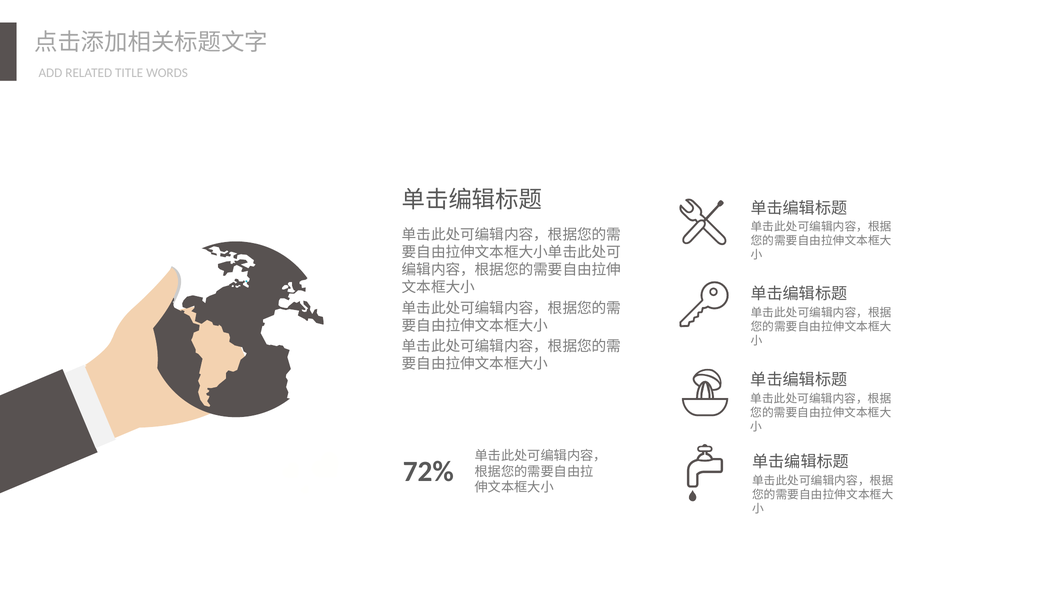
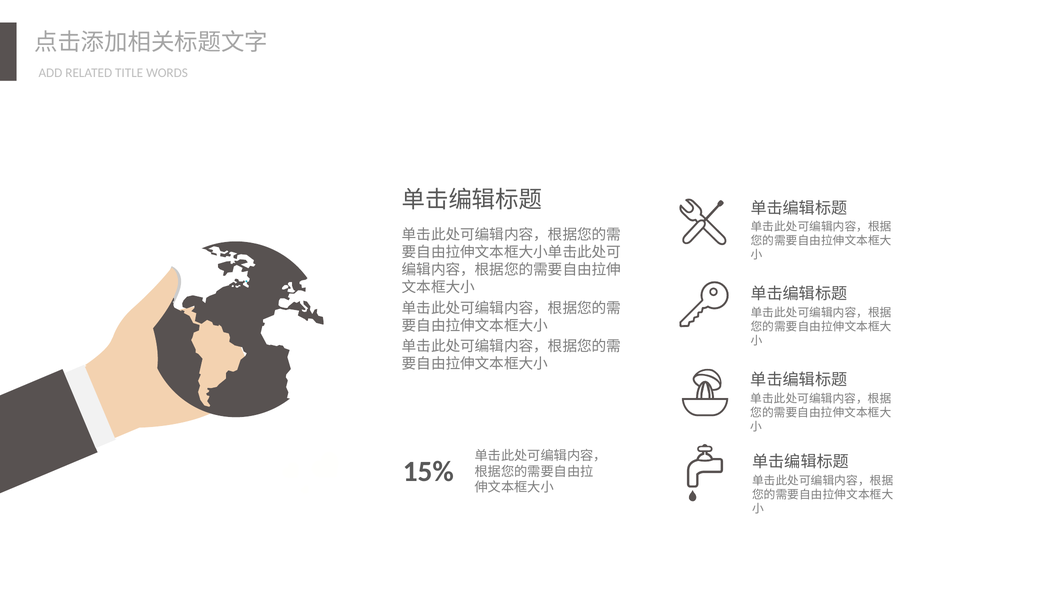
72%: 72% -> 15% (428, 471)
